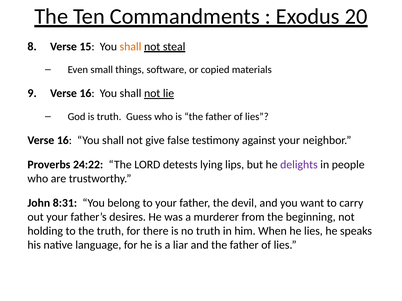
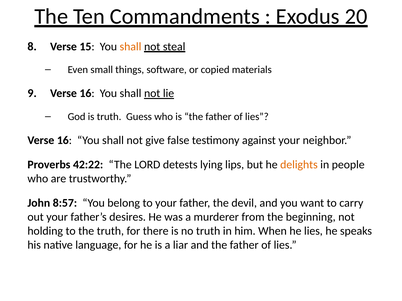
24:22: 24:22 -> 42:22 (88, 165)
delights colour: purple -> orange (299, 165)
8:31: 8:31 -> 8:57 (65, 203)
